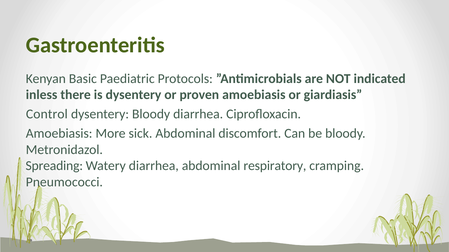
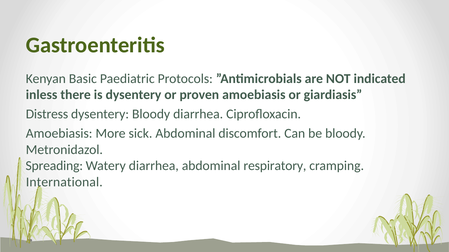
Control: Control -> Distress (47, 114)
Pneumococci: Pneumococci -> International (64, 182)
